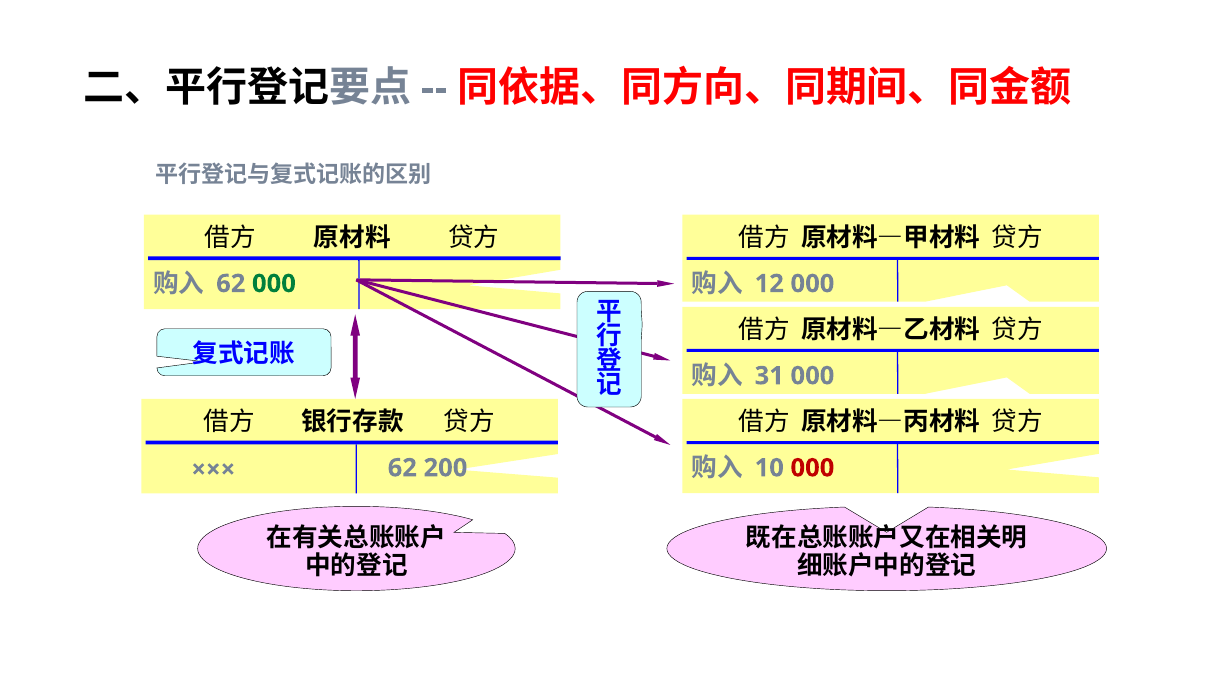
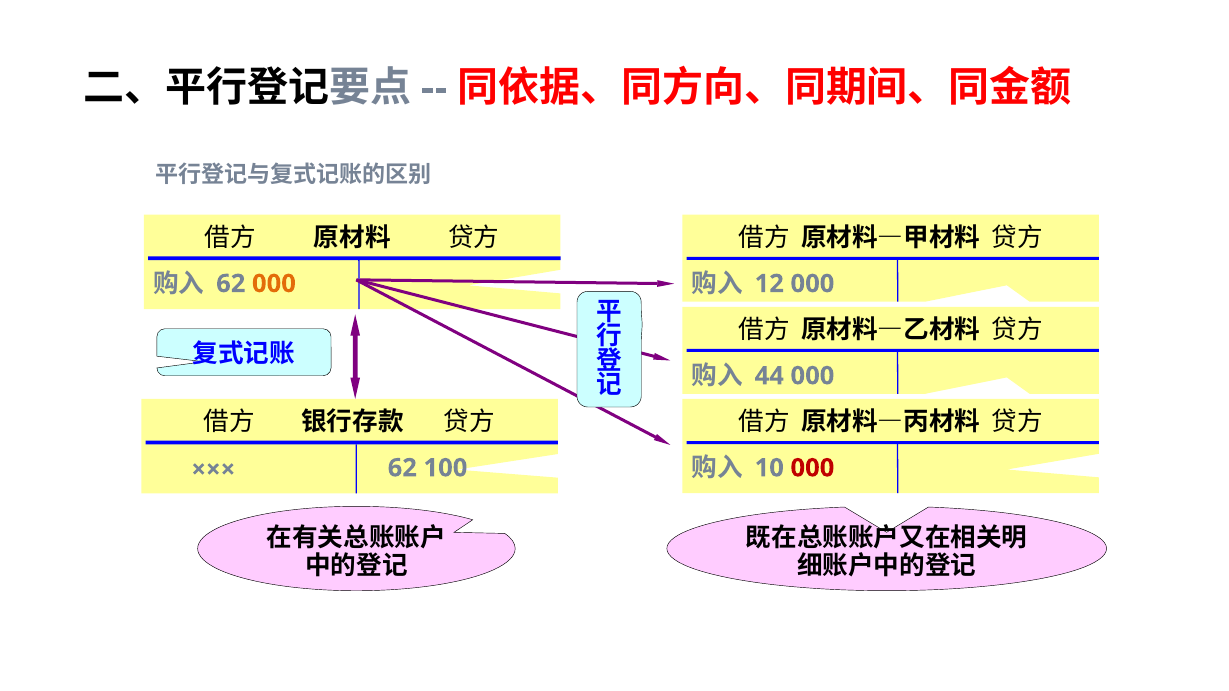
000 colour: green -> orange (274, 284)
31: 31 -> 44 (769, 376)
200: 200 -> 100 (445, 468)
